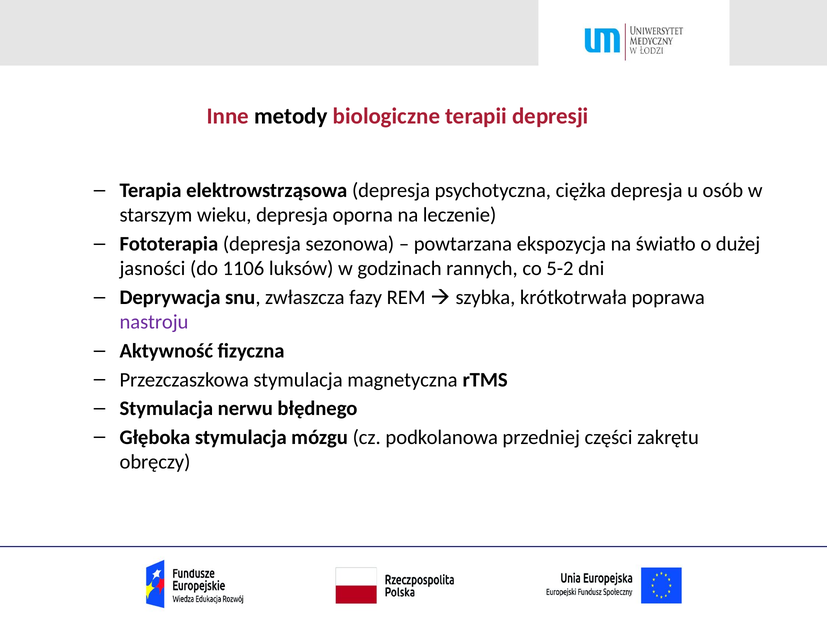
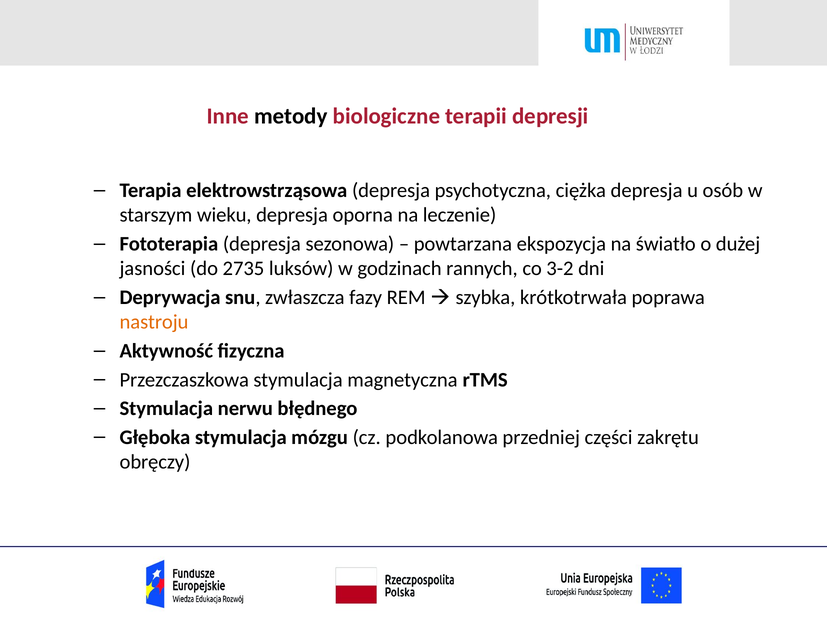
1106: 1106 -> 2735 (243, 269)
5-2: 5-2 -> 3-2 (560, 269)
nastroju colour: purple -> orange (154, 322)
